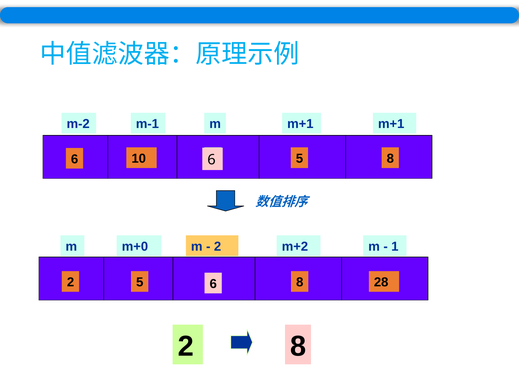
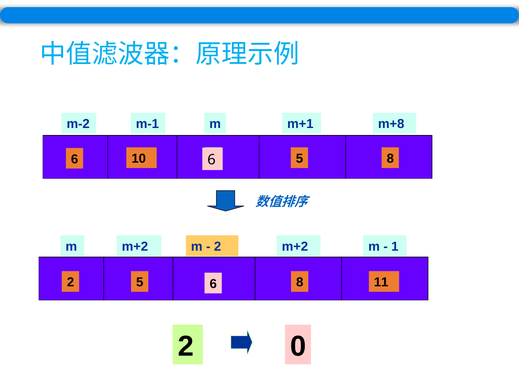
m+1 m+1: m+1 -> m+8 (391, 124)
m m+0: m+0 -> m+2 (135, 247)
28: 28 -> 11 (381, 283)
2 8: 8 -> 0 (298, 347)
